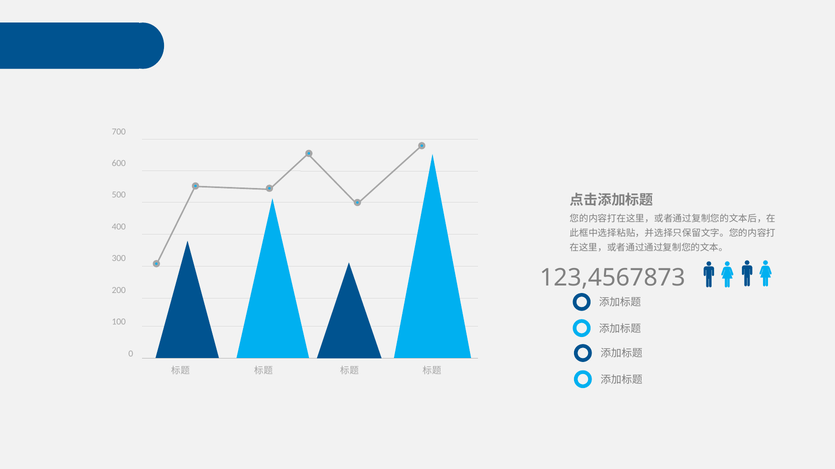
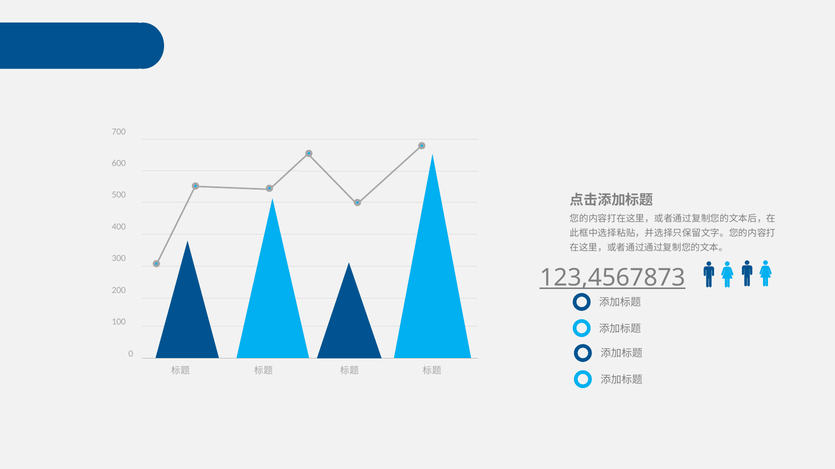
123,4567873 underline: none -> present (613, 278)
